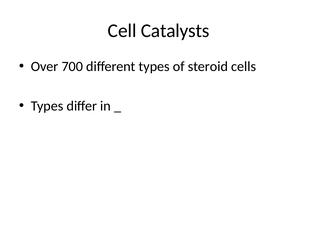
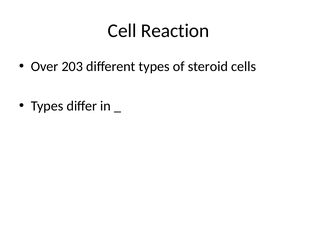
Catalysts: Catalysts -> Reaction (175, 31)
700: 700 -> 203 (72, 67)
